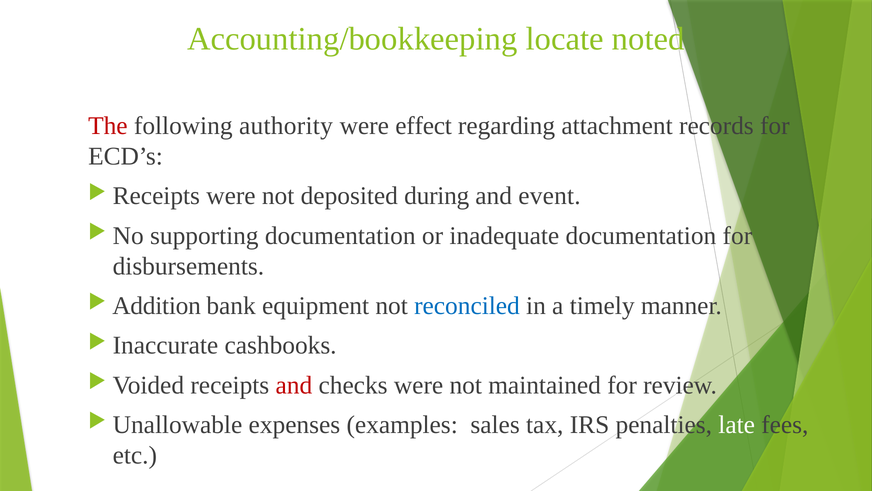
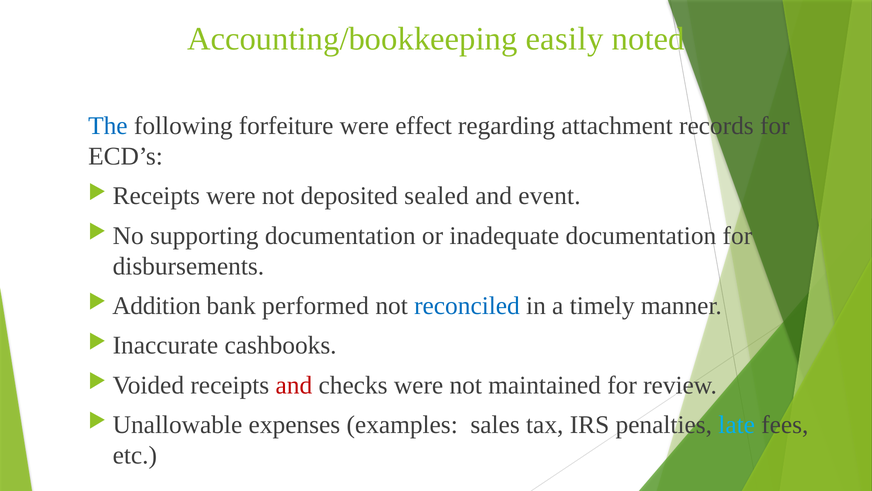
locate: locate -> easily (564, 39)
The colour: red -> blue (108, 126)
authority: authority -> forfeiture (286, 126)
during: during -> sealed (437, 196)
equipment: equipment -> performed (316, 306)
late colour: white -> light blue (737, 424)
